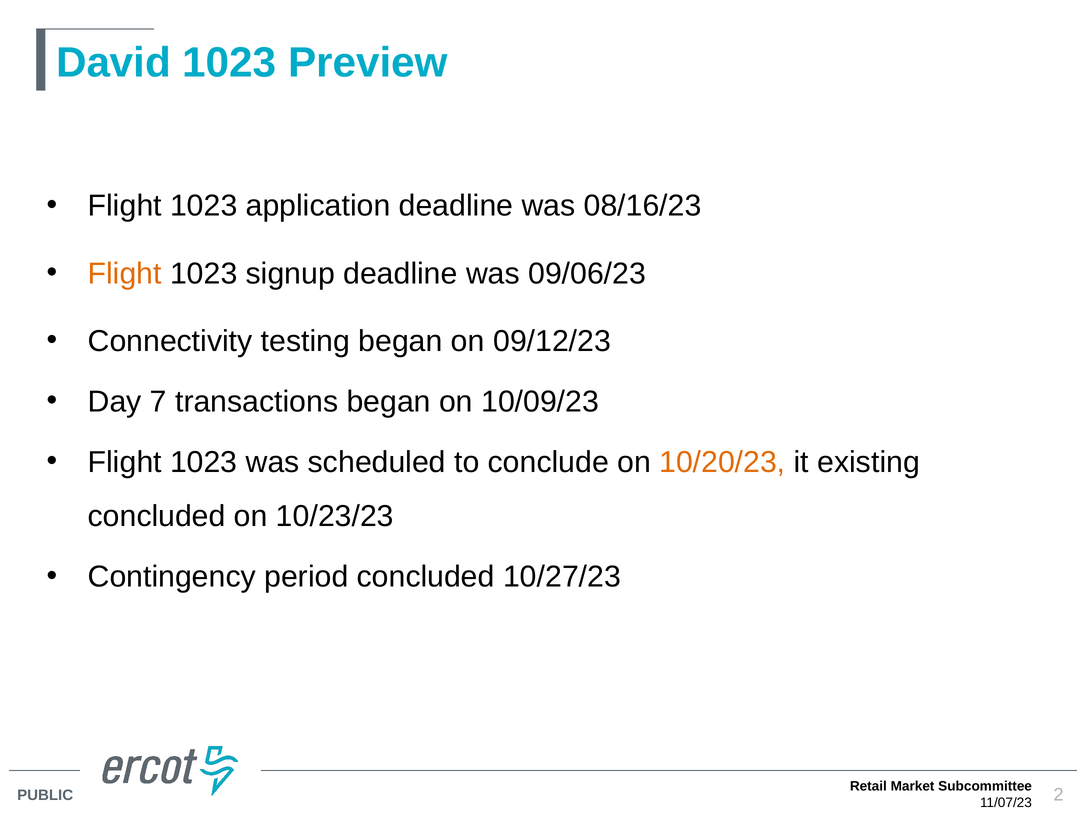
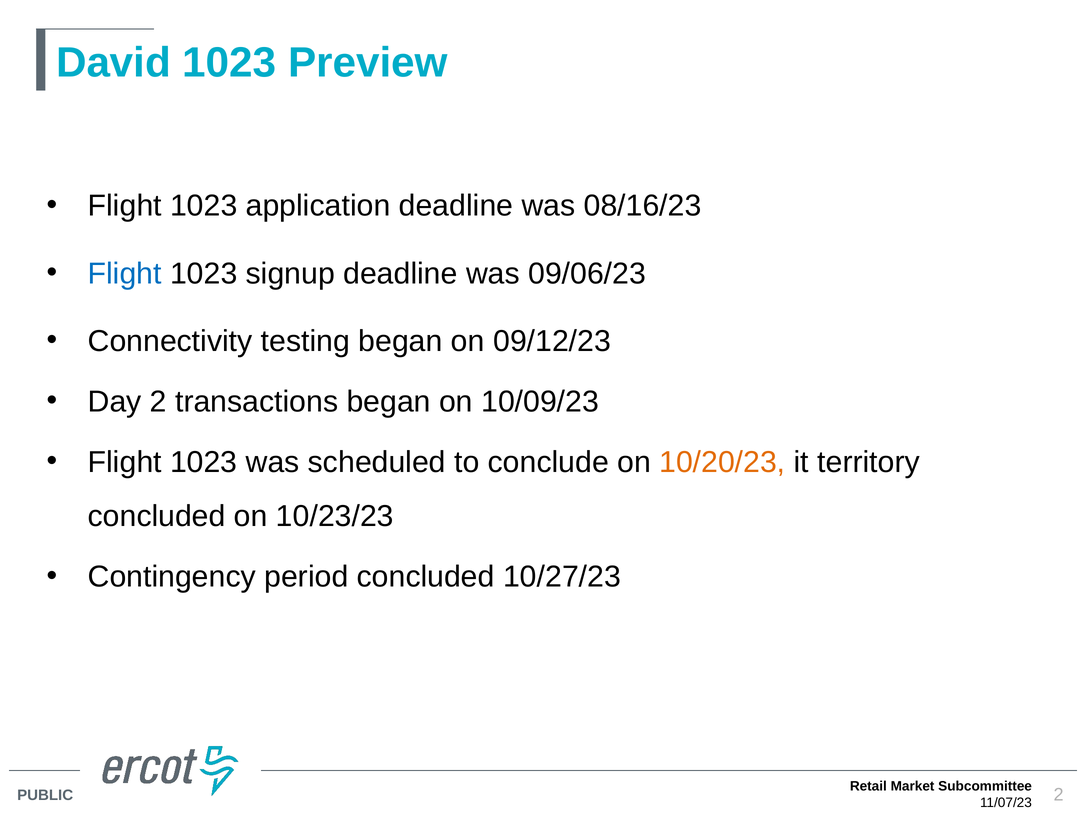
Flight colour: orange -> blue (125, 274)
Day 7: 7 -> 2 (158, 402)
existing: existing -> territory (869, 462)
